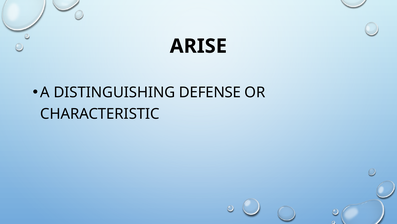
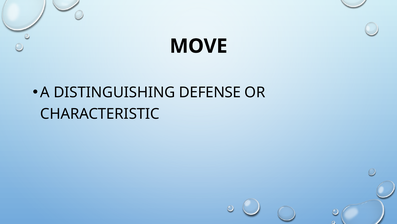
ARISE: ARISE -> MOVE (199, 46)
